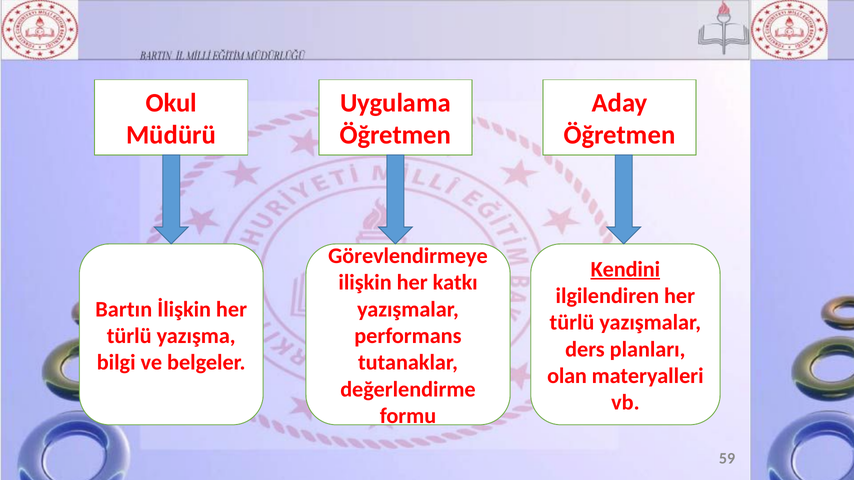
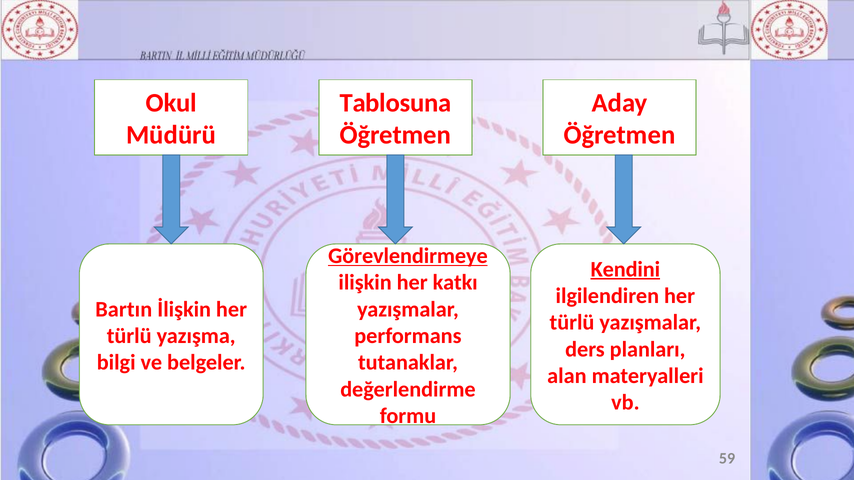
Uygulama: Uygulama -> Tablosuna (395, 103)
Görevlendirmeye underline: none -> present (408, 256)
olan: olan -> alan (567, 376)
